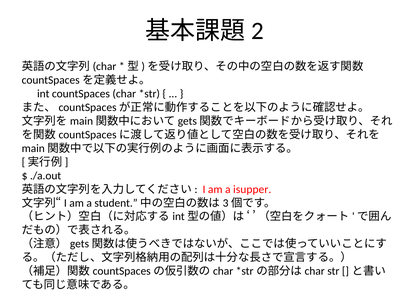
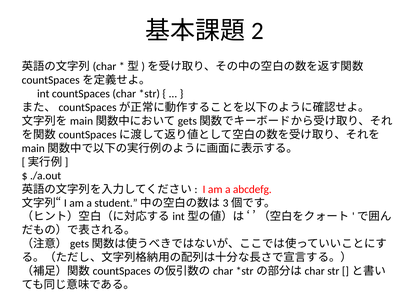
isupper: isupper -> abcdefg (252, 189)
